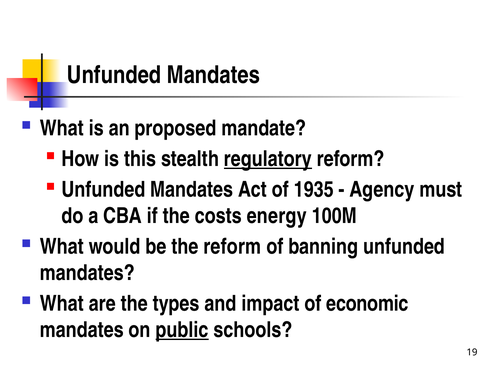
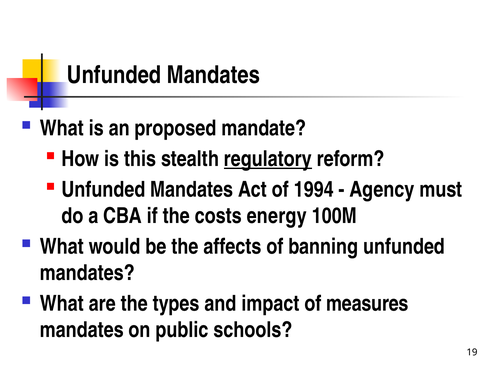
1935: 1935 -> 1994 (314, 189)
the reform: reform -> affects (232, 246)
economic: economic -> measures (367, 303)
public underline: present -> none (182, 330)
